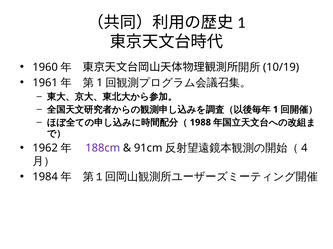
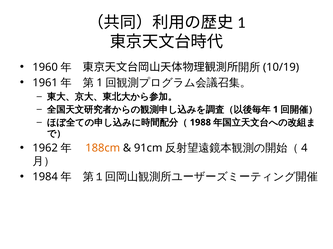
188cm colour: purple -> orange (103, 148)
